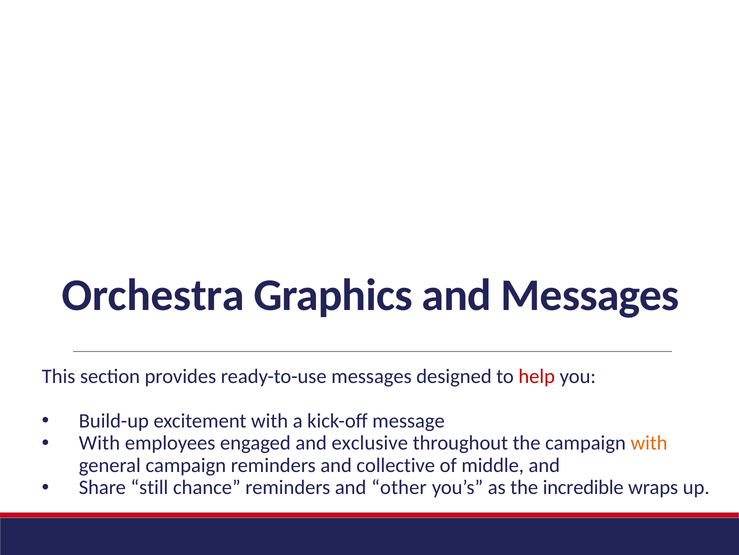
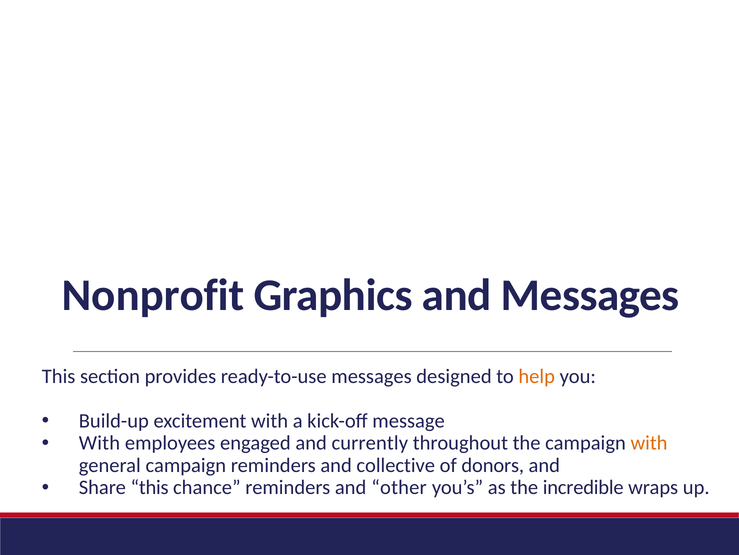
Orchestra: Orchestra -> Nonprofit (153, 295)
help colour: red -> orange (537, 376)
exclusive: exclusive -> currently (370, 443)
middle: middle -> donors (493, 465)
Share still: still -> this (150, 487)
